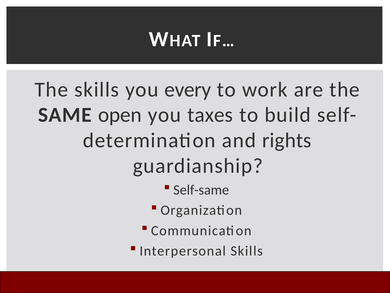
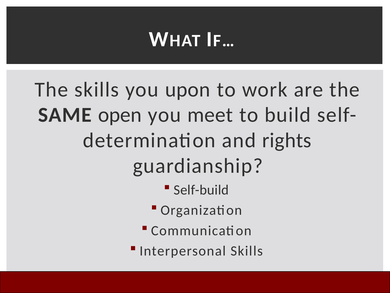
every: every -> upon (188, 89)
taxes: taxes -> meet (210, 115)
Self-same: Self-same -> Self-build (201, 190)
